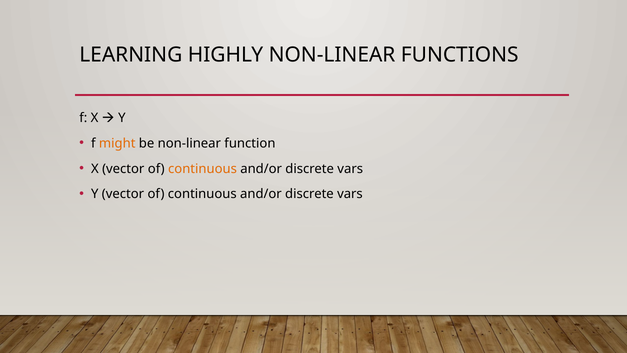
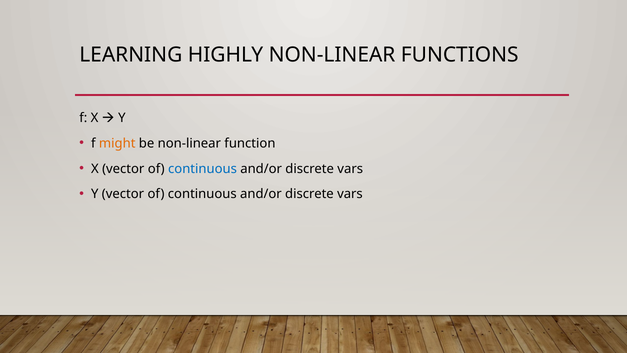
continuous colour: orange -> blue (202, 169)
